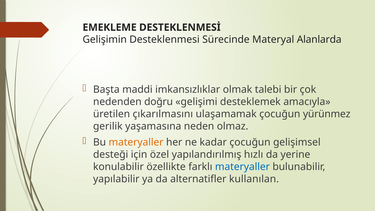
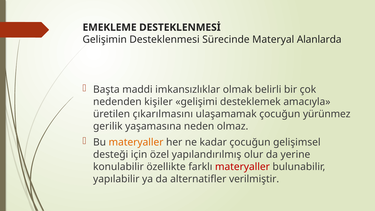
talebi: talebi -> belirli (268, 90)
doğru: doğru -> kişiler (158, 102)
hızlı: hızlı -> olur (254, 155)
materyaller colour: blue -> red (242, 167)
kullanılan: kullanılan -> verilmiştir (254, 179)
